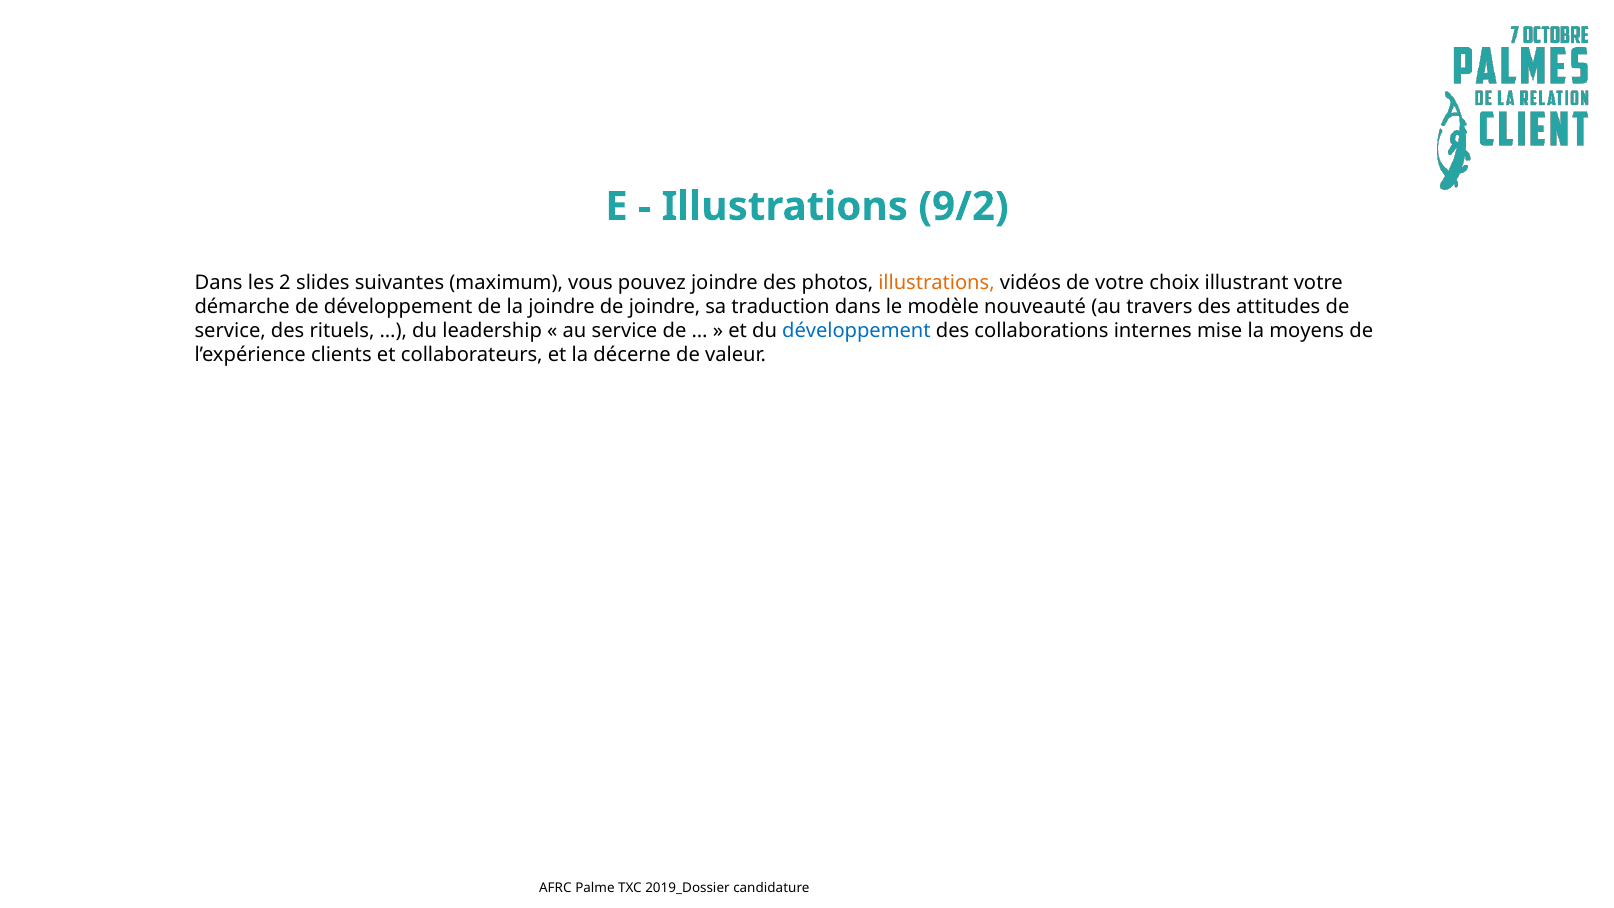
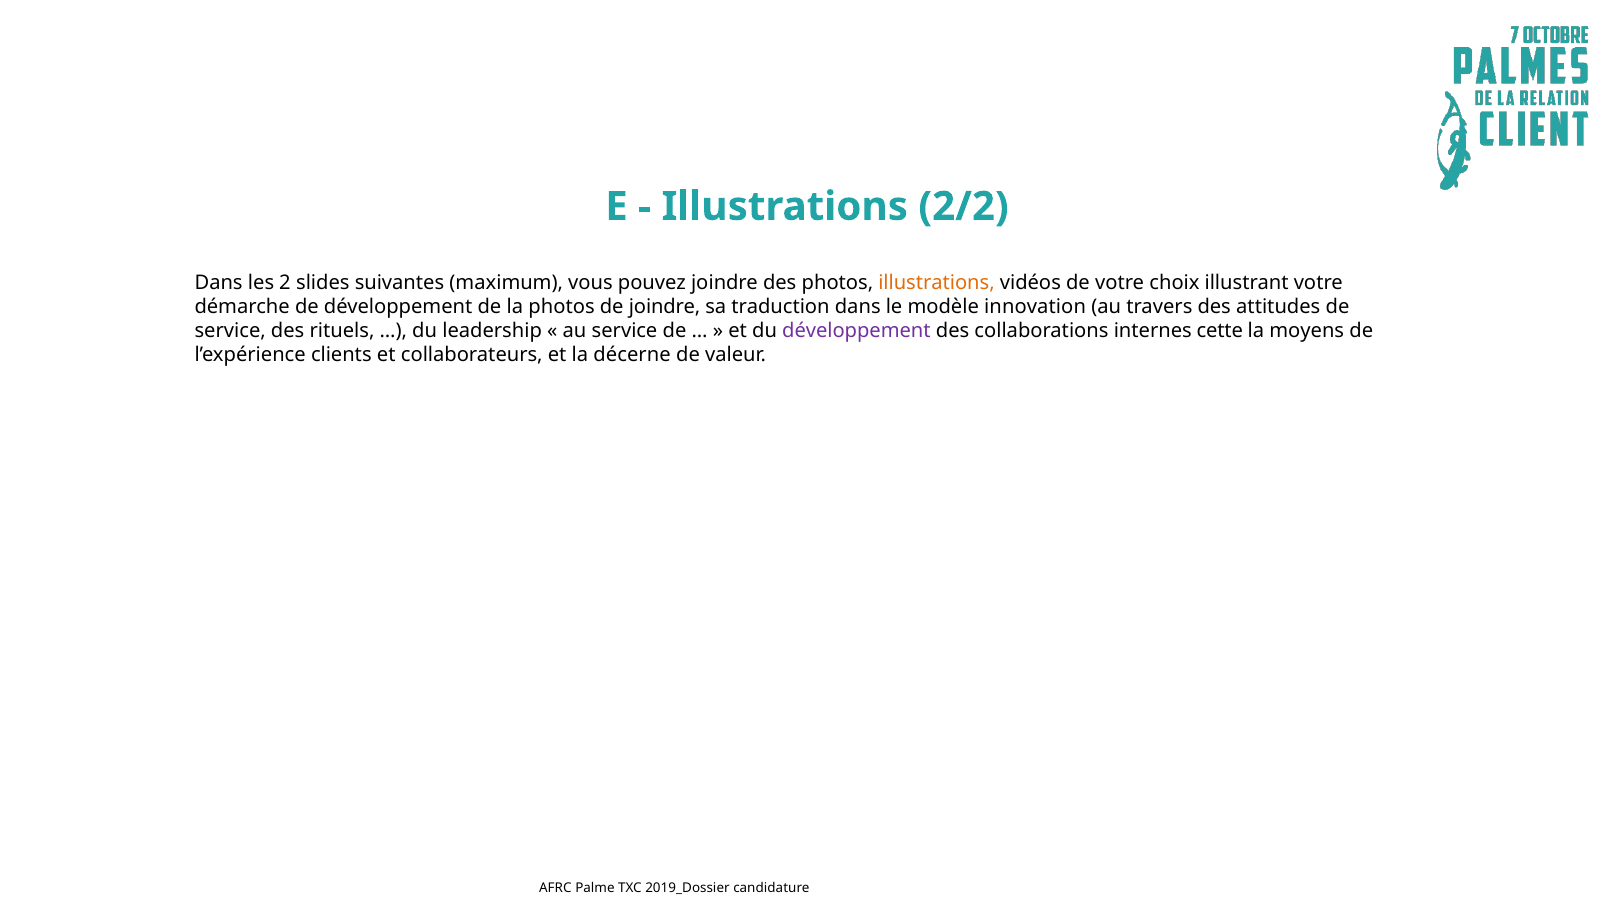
9/2: 9/2 -> 2/2 (964, 207)
la joindre: joindre -> photos (562, 307)
nouveauté: nouveauté -> innovation (1035, 307)
développement colour: blue -> purple (856, 331)
mise: mise -> cette (1220, 331)
